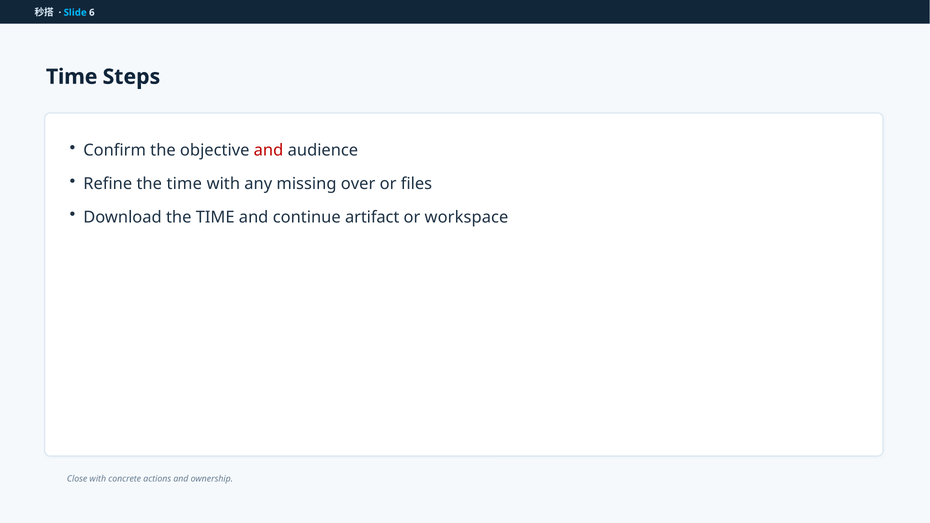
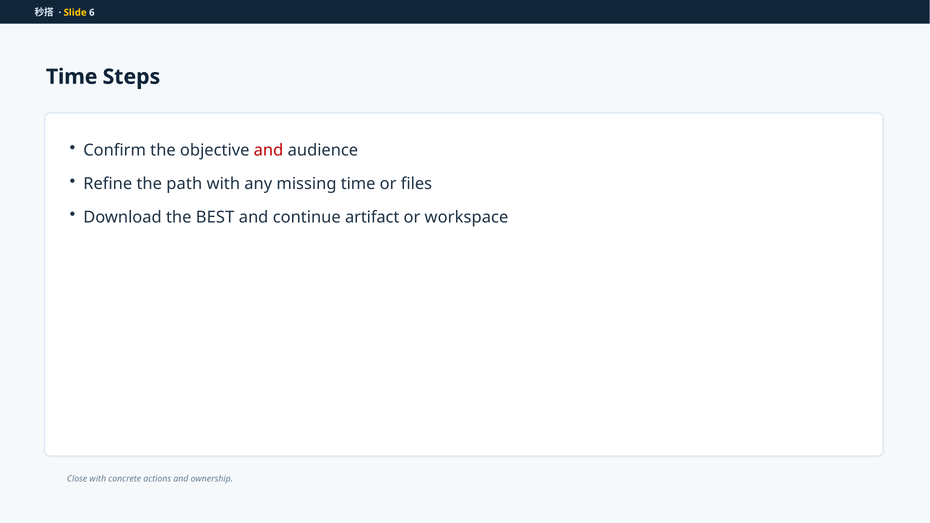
Slide colour: light blue -> yellow (75, 13)
Refine the time: time -> path (184, 184)
missing over: over -> time (358, 184)
Download the TIME: TIME -> BEST (215, 217)
